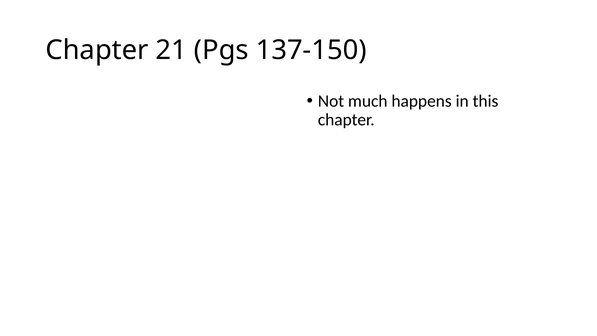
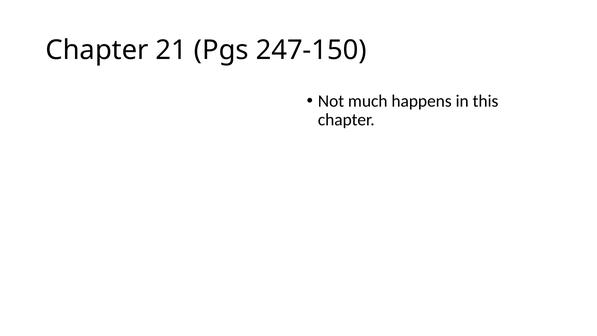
137-150: 137-150 -> 247-150 (311, 50)
